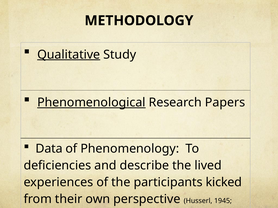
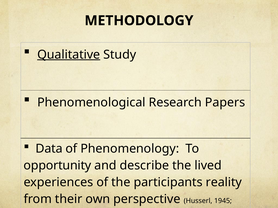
Phenomenological underline: present -> none (91, 103)
deficiencies: deficiencies -> opportunity (57, 166)
kicked: kicked -> reality (224, 183)
